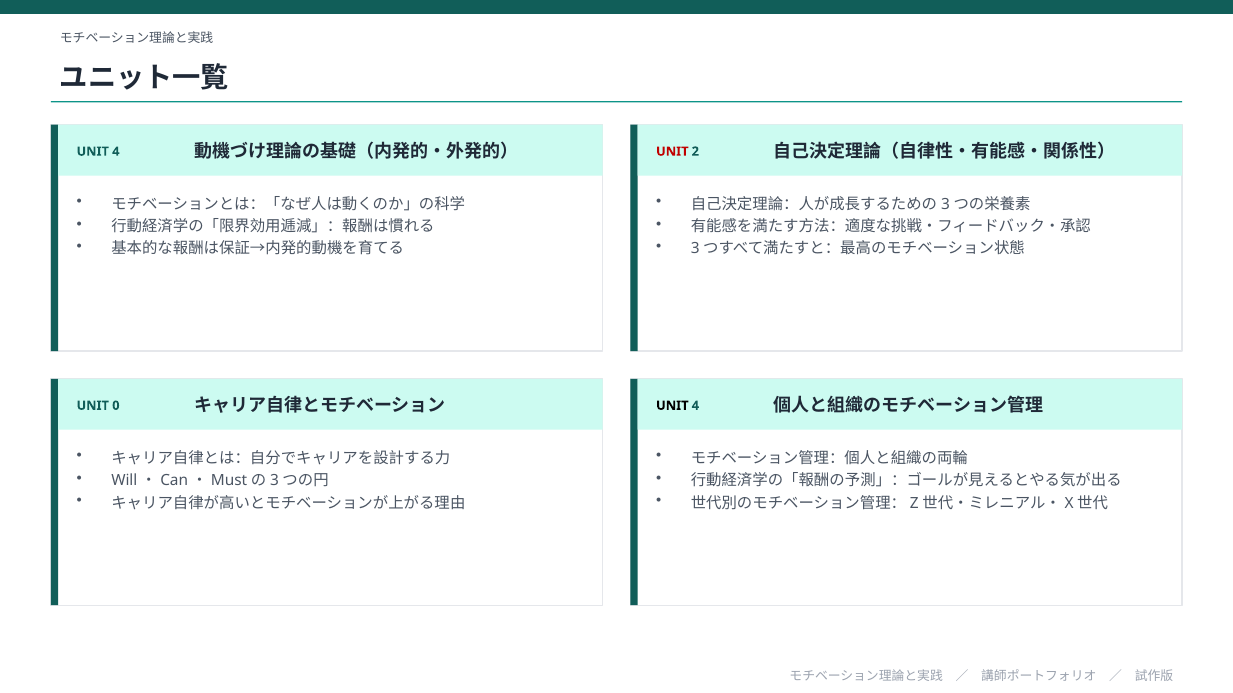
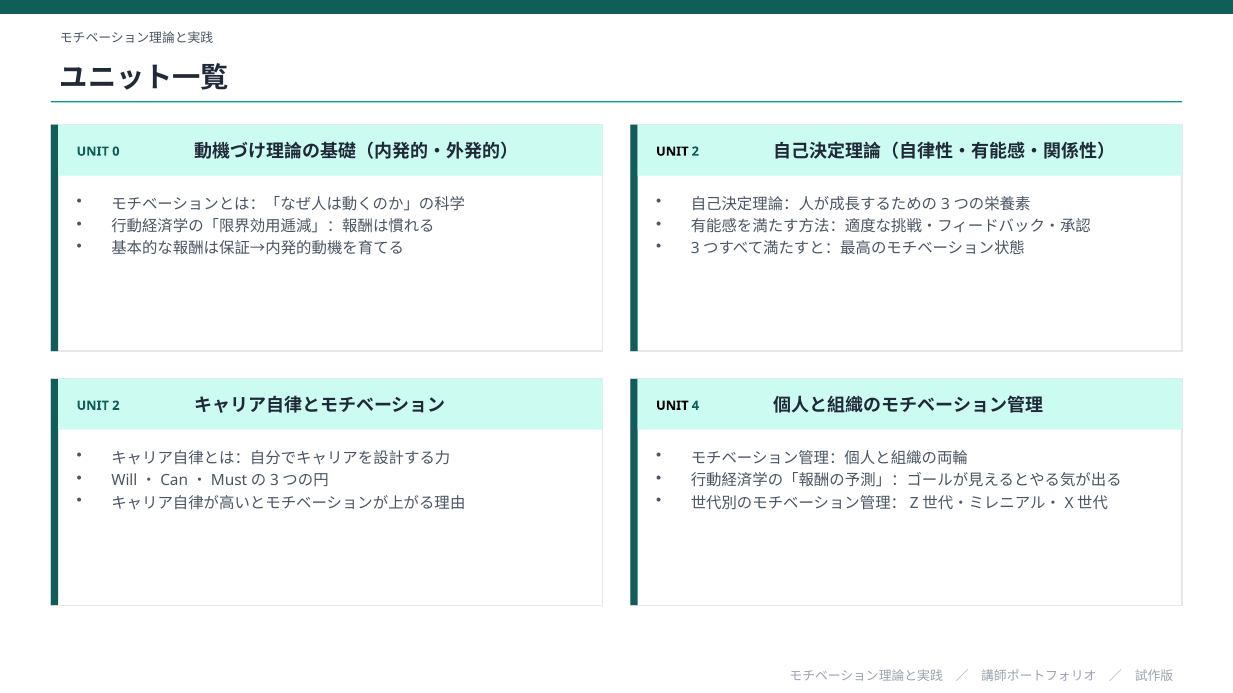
4: 4 -> 0 (116, 152)
UNIT colour: red -> black (672, 152)
0: 0 -> 2 (116, 406)
